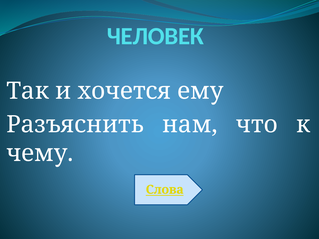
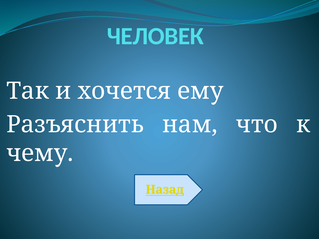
Слова: Слова -> Назад (165, 190)
